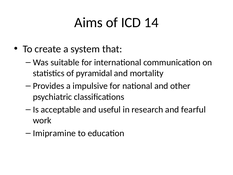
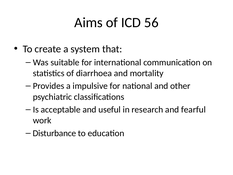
14: 14 -> 56 (151, 23)
pyramidal: pyramidal -> diarrhoea (94, 73)
Imipramine: Imipramine -> Disturbance (54, 133)
